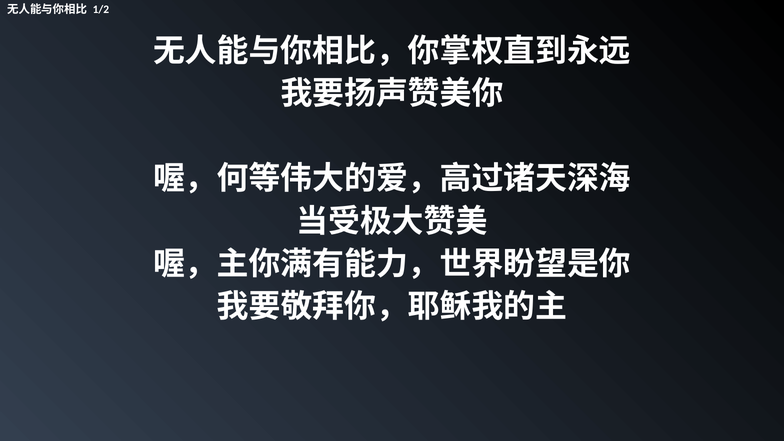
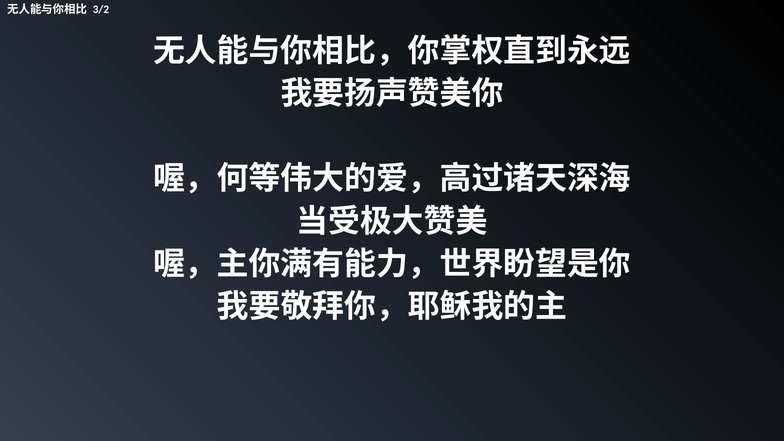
1/2: 1/2 -> 3/2 (101, 10)
